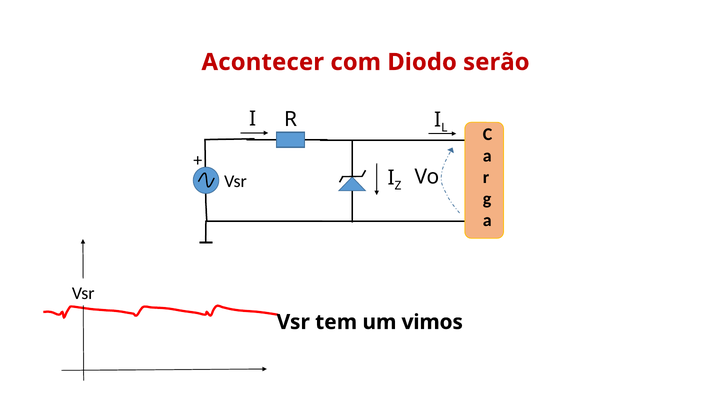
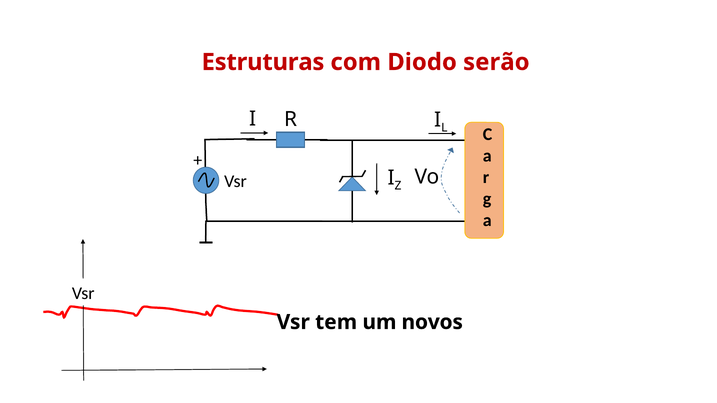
Acontecer: Acontecer -> Estruturas (263, 62)
vimos: vimos -> novos (432, 322)
